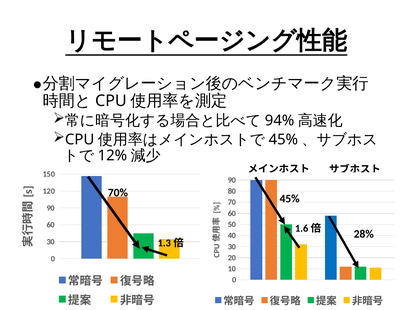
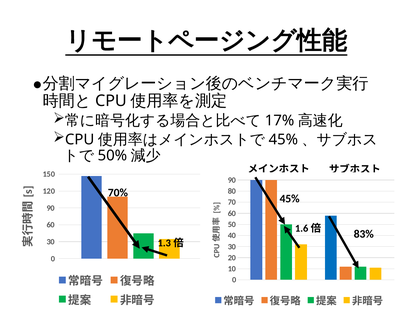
94%: 94% -> 17% (280, 120)
12%: 12% -> 50% (112, 156)
28%: 28% -> 83% (364, 234)
